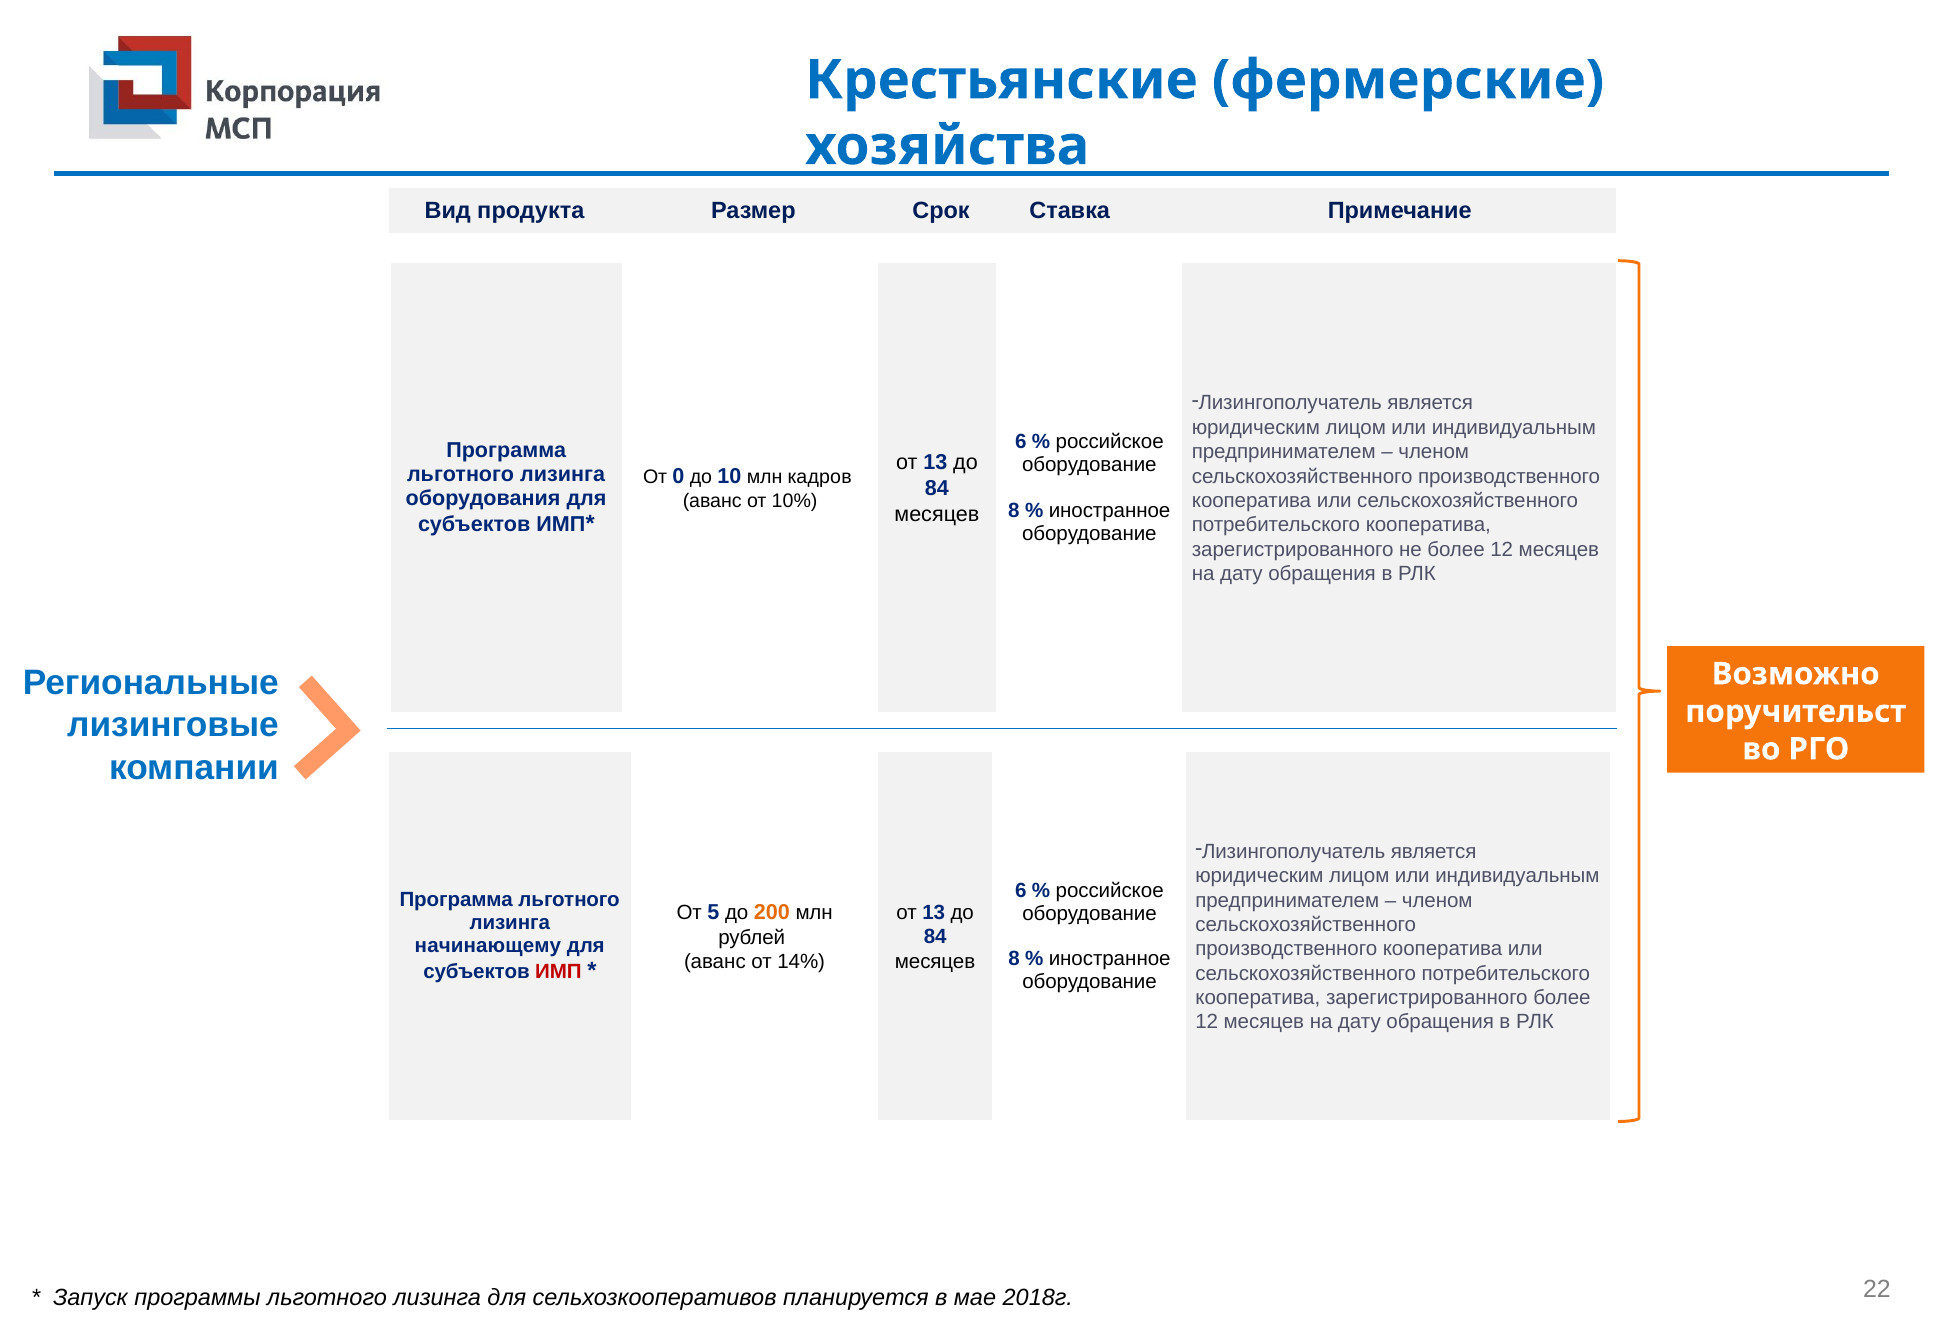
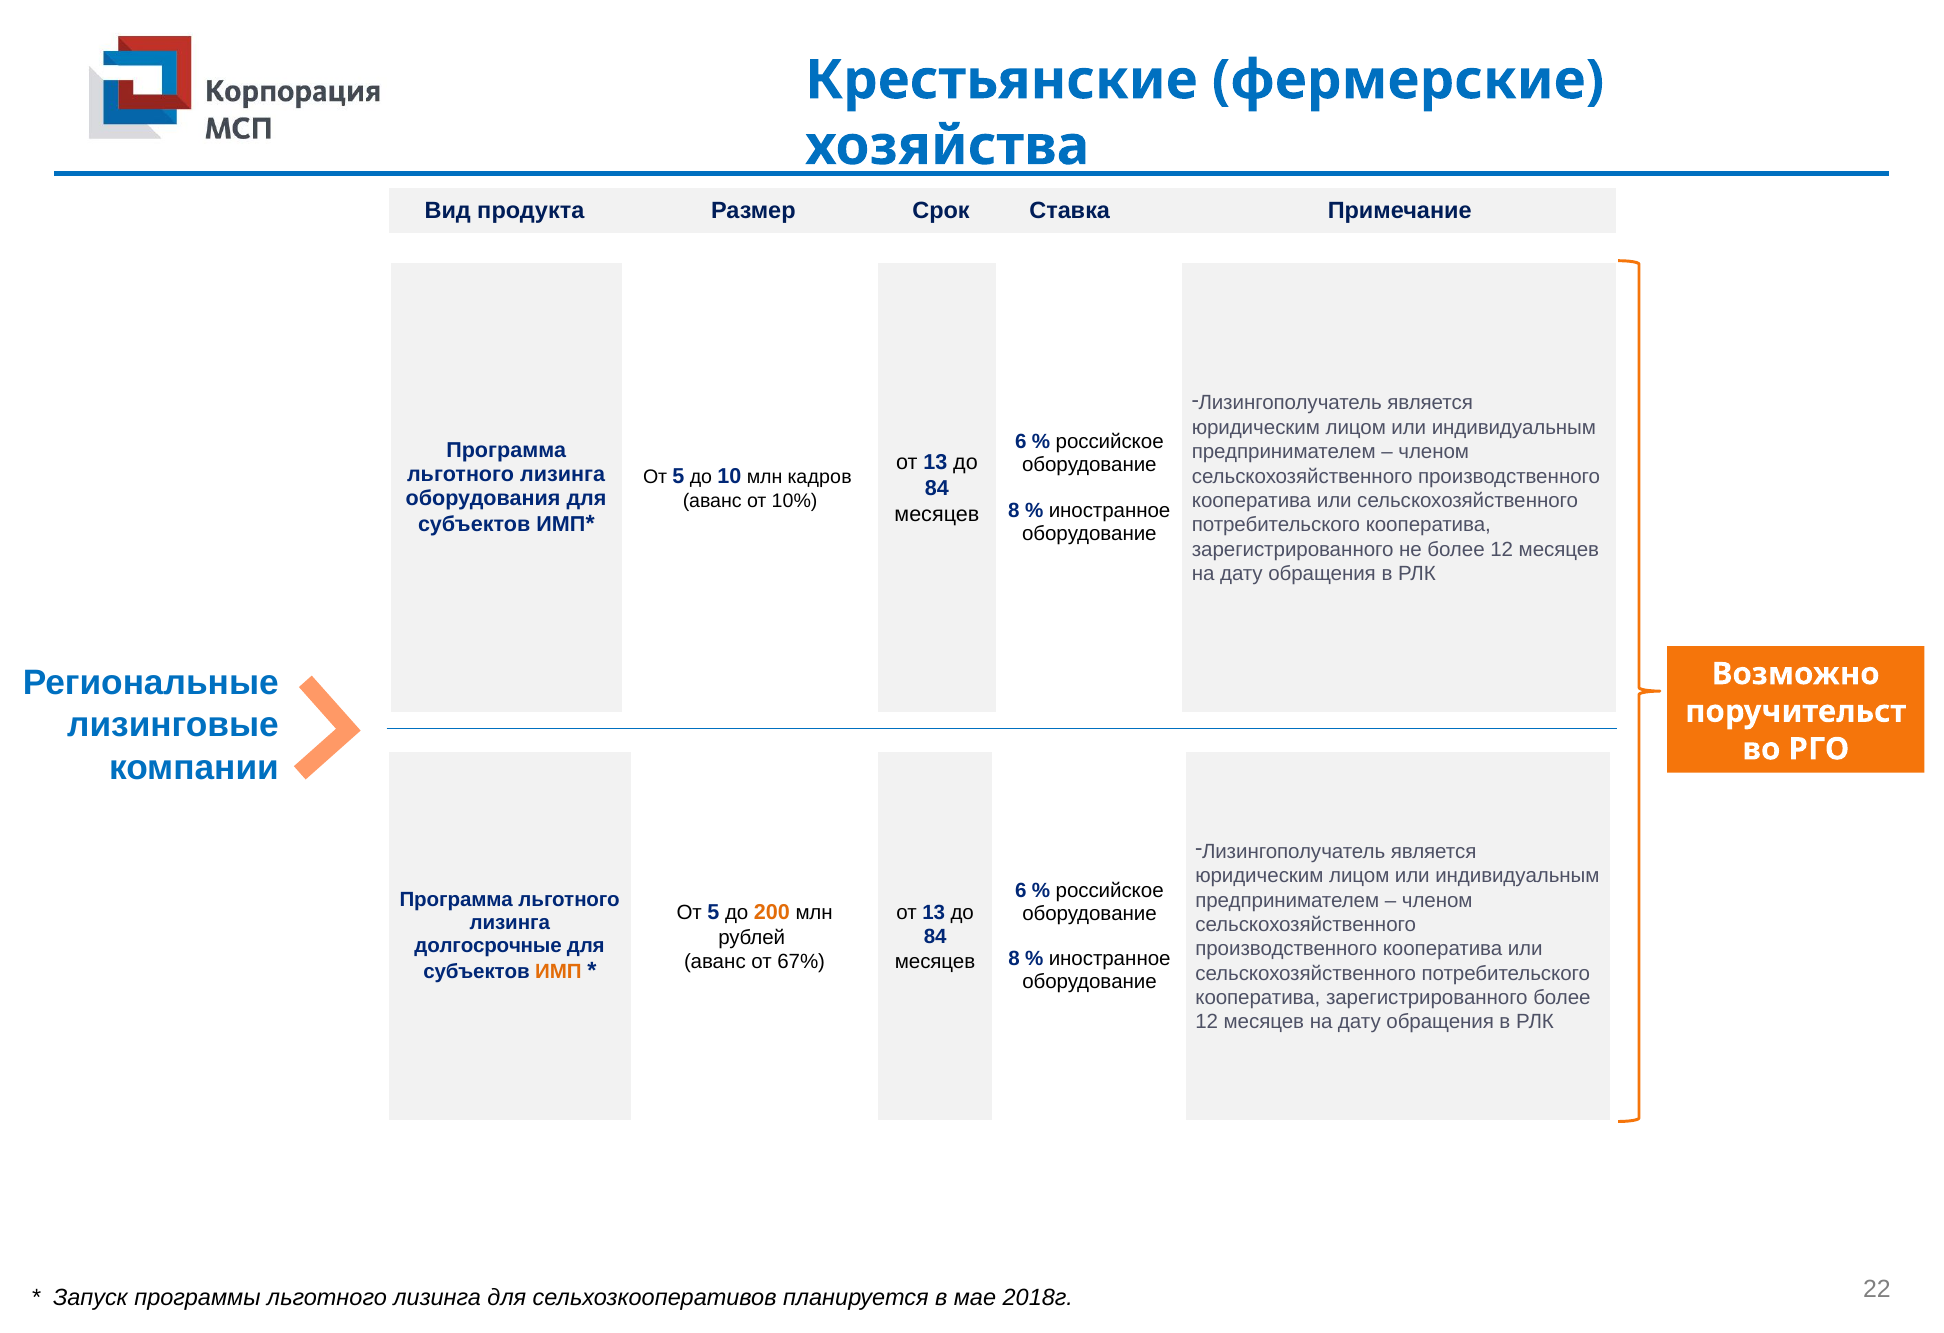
0: 0 -> 5 (678, 477)
начинающему: начинающему -> долгосрочные (488, 946)
14%: 14% -> 67% (801, 962)
ИМП colour: red -> orange (558, 972)
